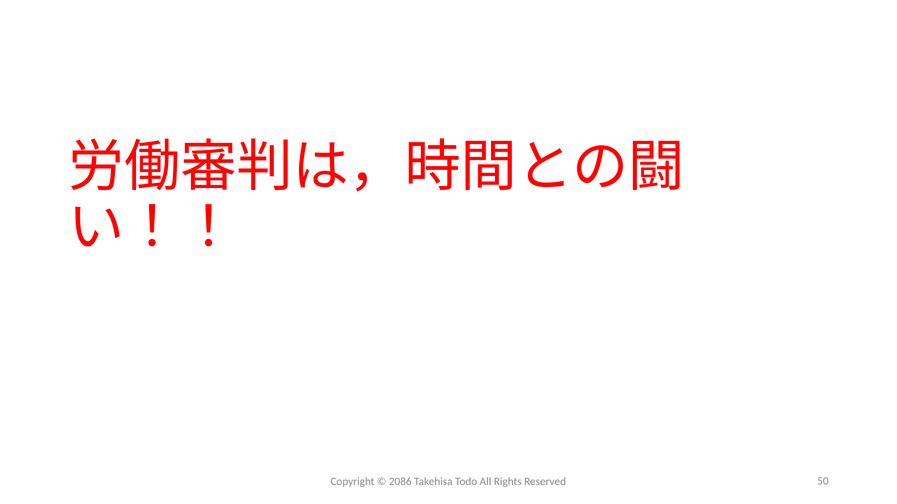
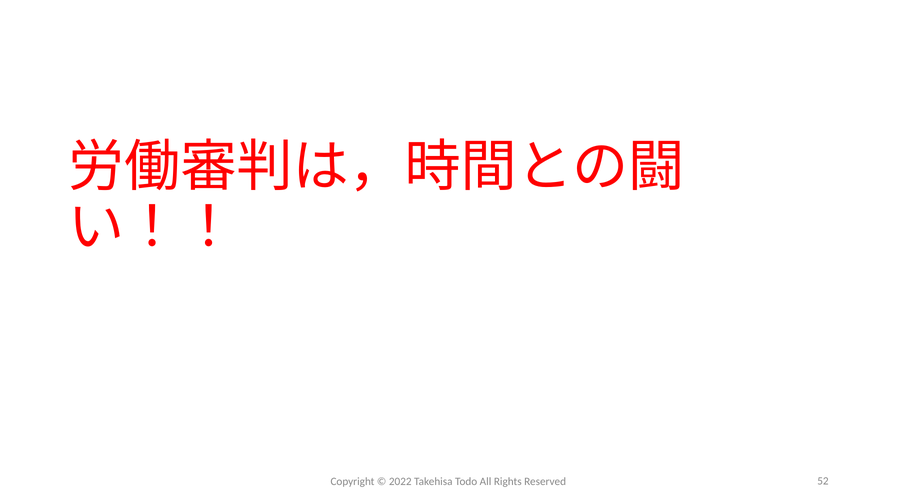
2086: 2086 -> 2022 (400, 482)
50: 50 -> 52 (823, 482)
